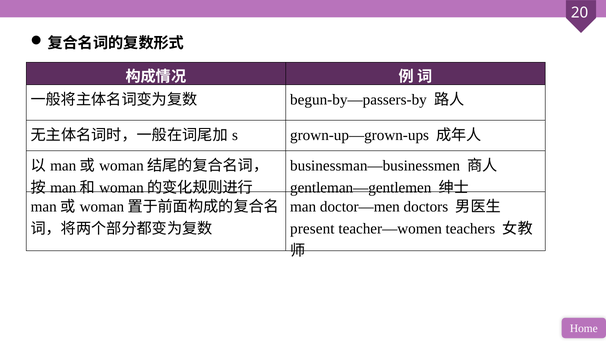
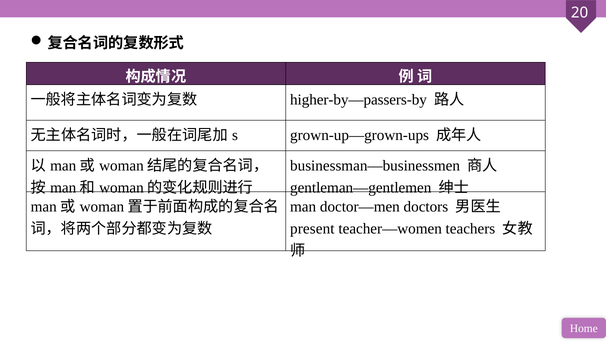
begun-by—passers-by: begun-by—passers-by -> higher-by—passers-by (358, 100)
